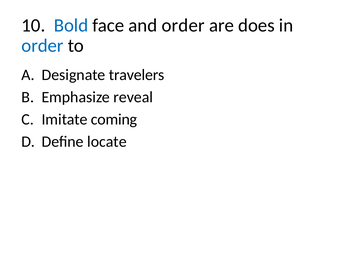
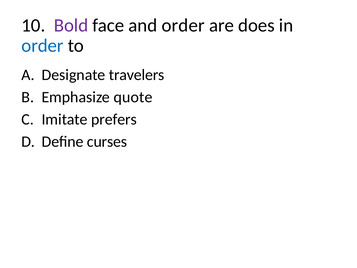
Bold colour: blue -> purple (71, 25)
reveal: reveal -> quote (133, 97)
coming: coming -> prefers (114, 119)
locate: locate -> curses (107, 142)
